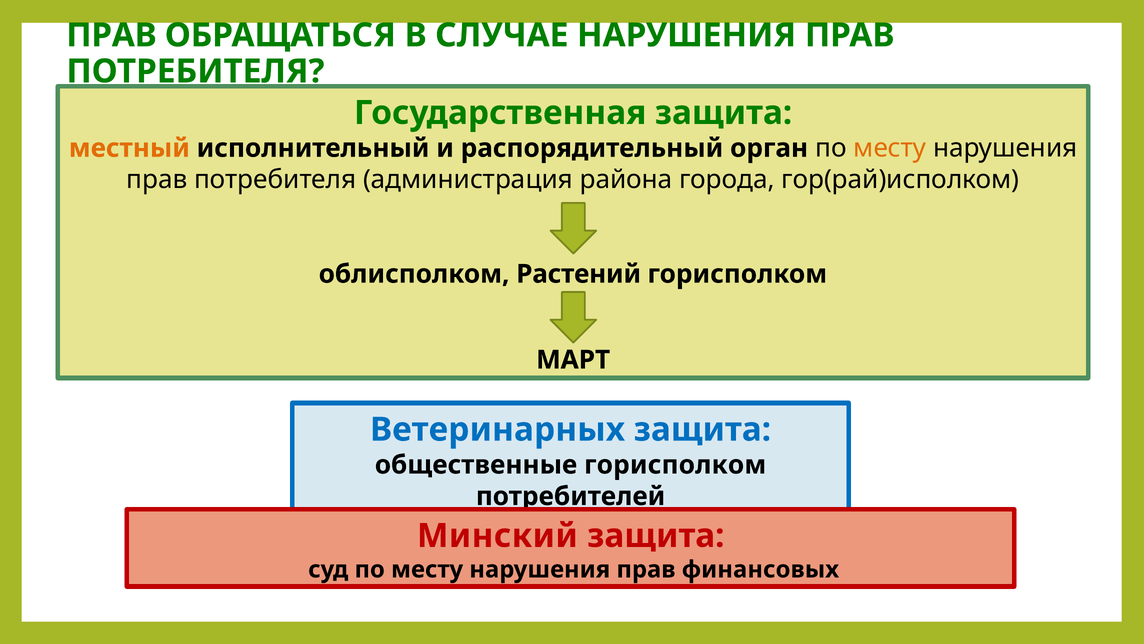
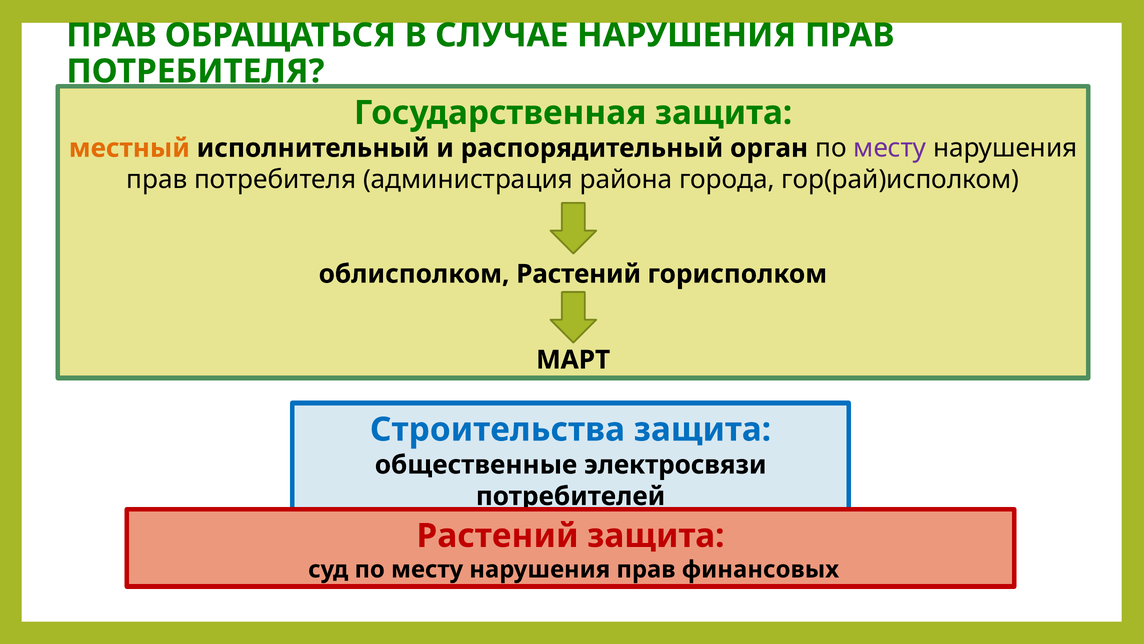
месту colour: orange -> purple (890, 148)
Ветеринарных: Ветеринарных -> Строительства (497, 429)
общественные горисполком: горисполком -> электросвязи (675, 465)
Минский: Минский -> Растений (498, 535)
